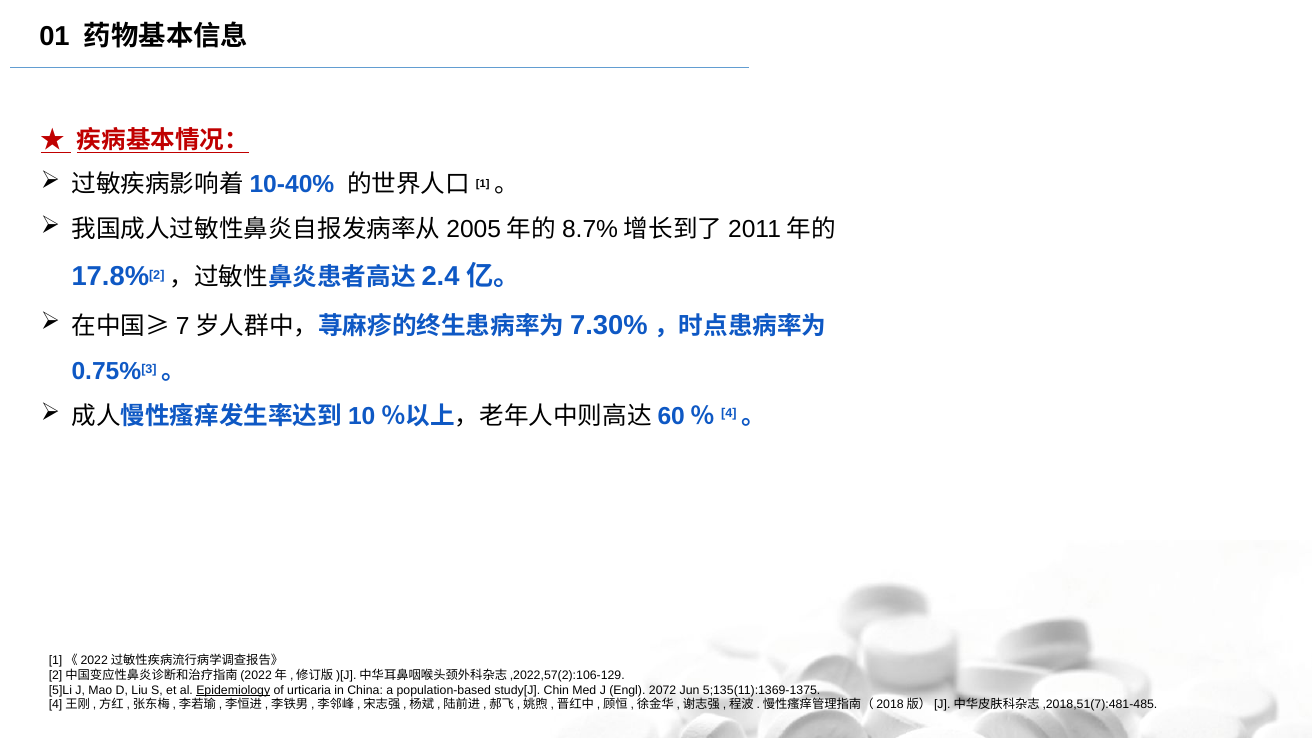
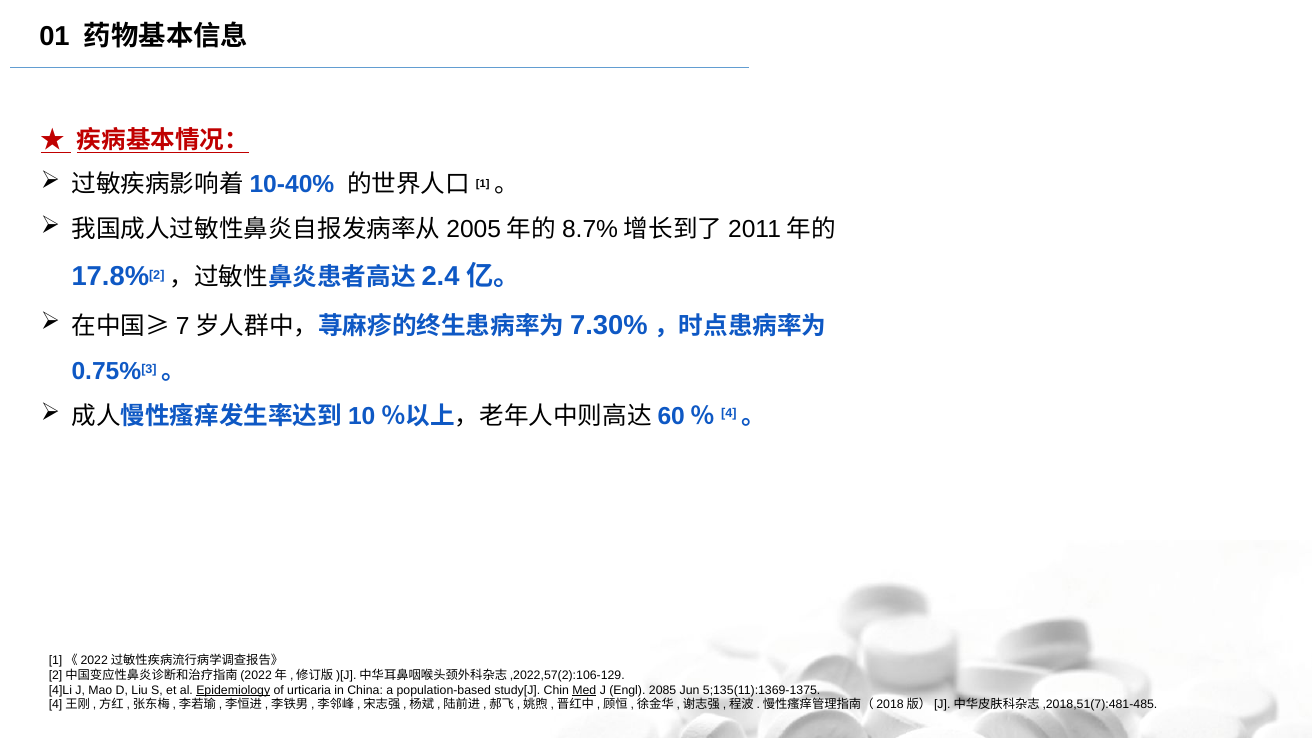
5]Li: 5]Li -> 4]Li (60, 690)
Med underline: none -> present (584, 690)
2072: 2072 -> 2085 (663, 690)
